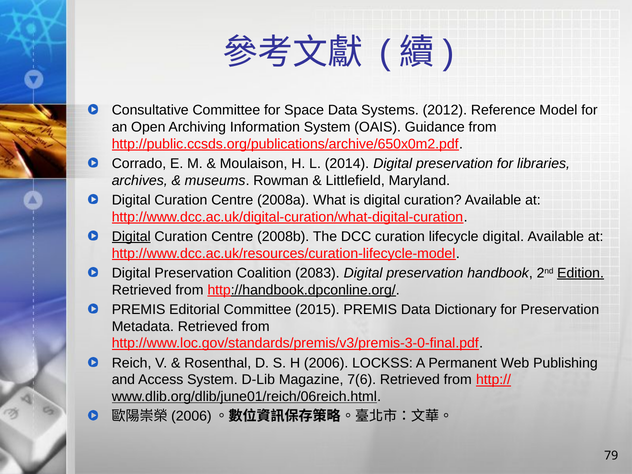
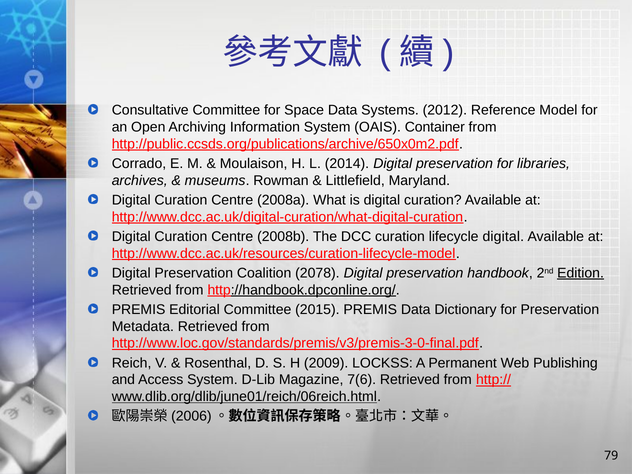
Guidance: Guidance -> Container (435, 127)
Digital underline: present -> none (131, 237)
2083: 2083 -> 2078 (317, 273)
2006: 2006 -> 2009 (326, 363)
